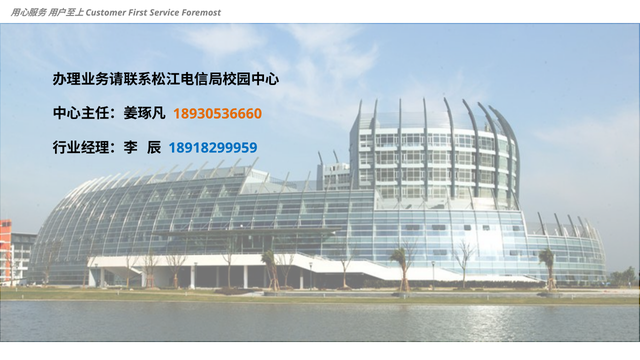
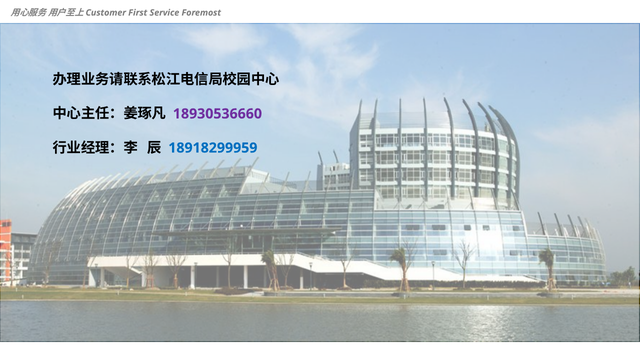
18930536660 colour: orange -> purple (217, 114)
